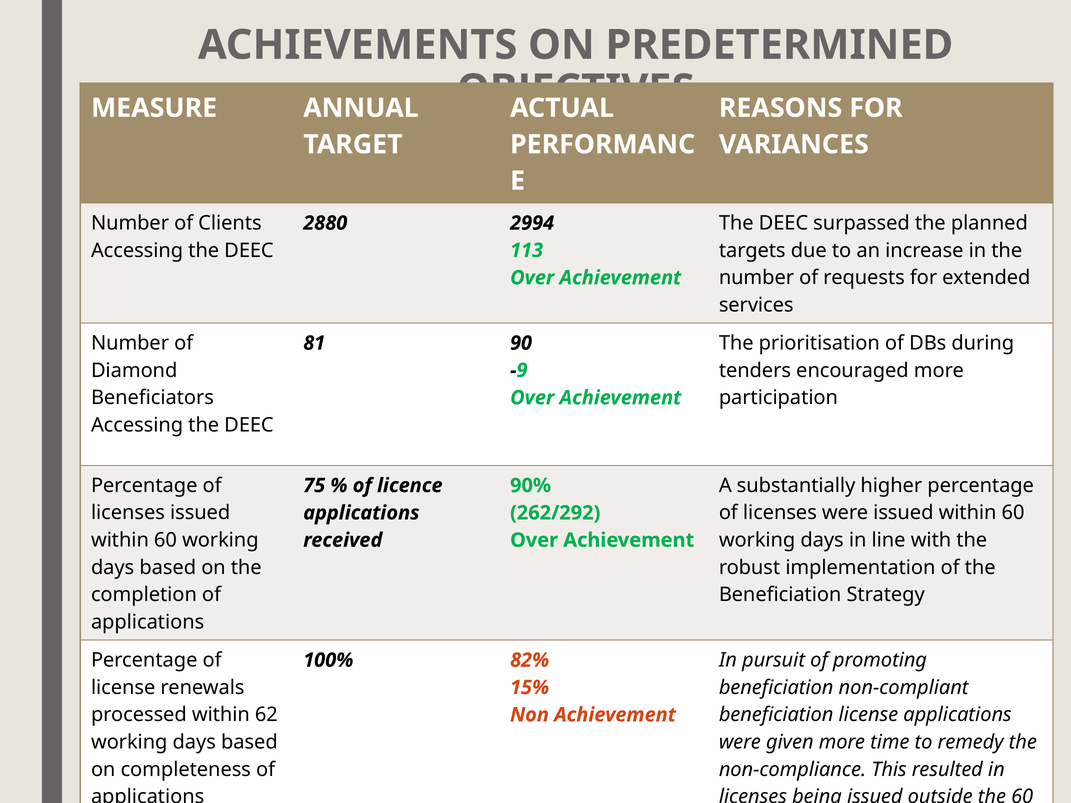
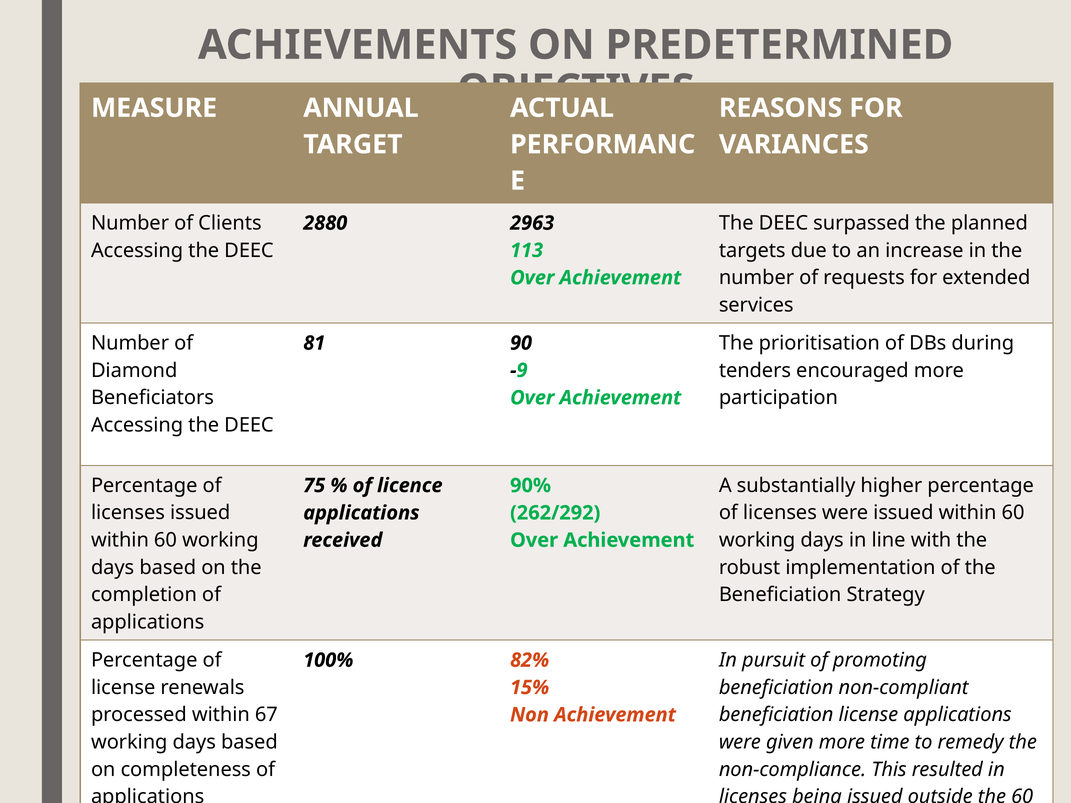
2994: 2994 -> 2963 (532, 223)
62: 62 -> 67 (266, 715)
